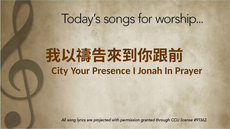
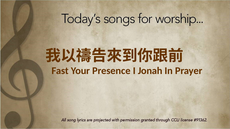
City: City -> Fast (60, 71)
